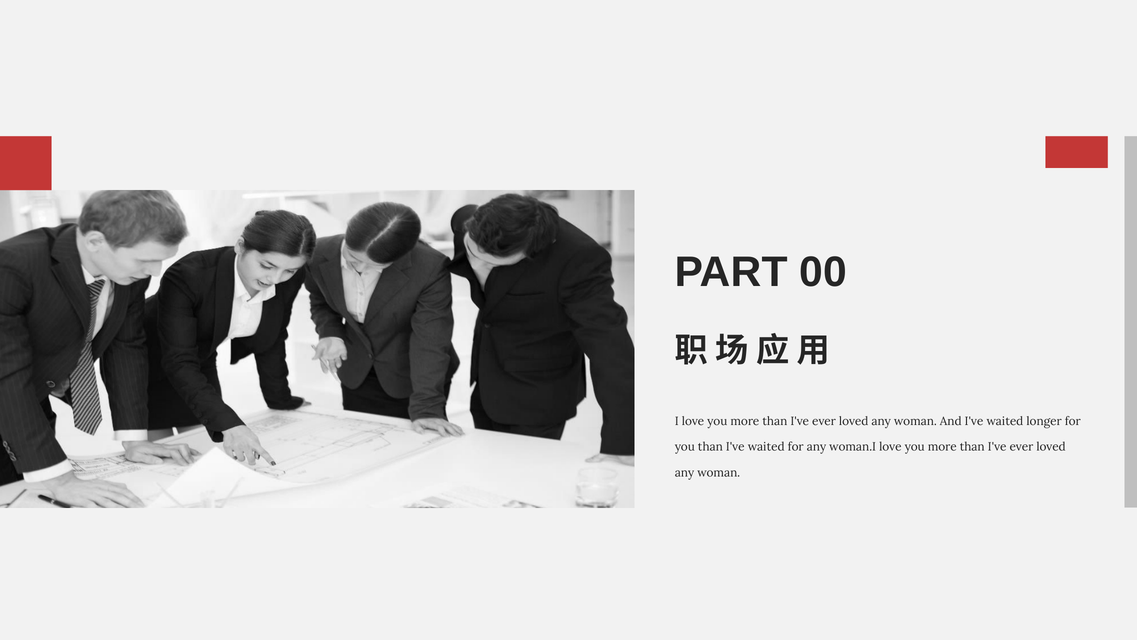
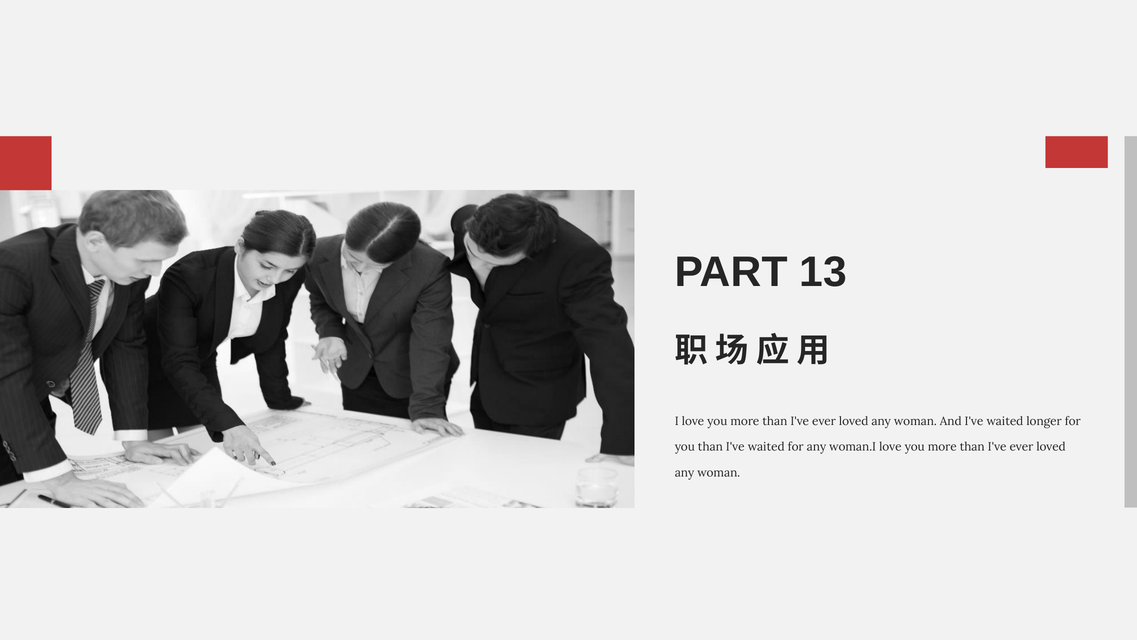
00: 00 -> 13 (823, 272)
